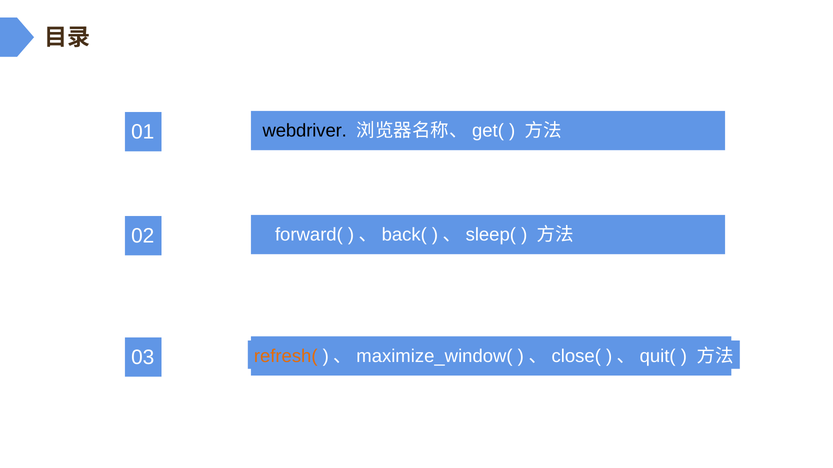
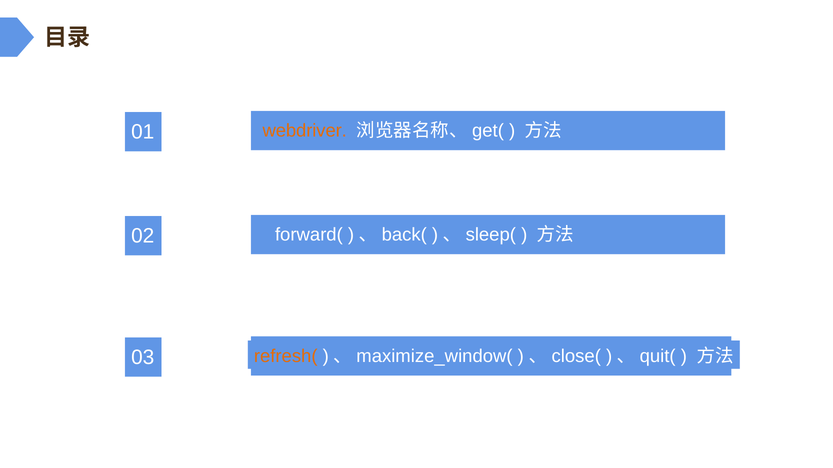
webdriver colour: black -> orange (305, 131)
